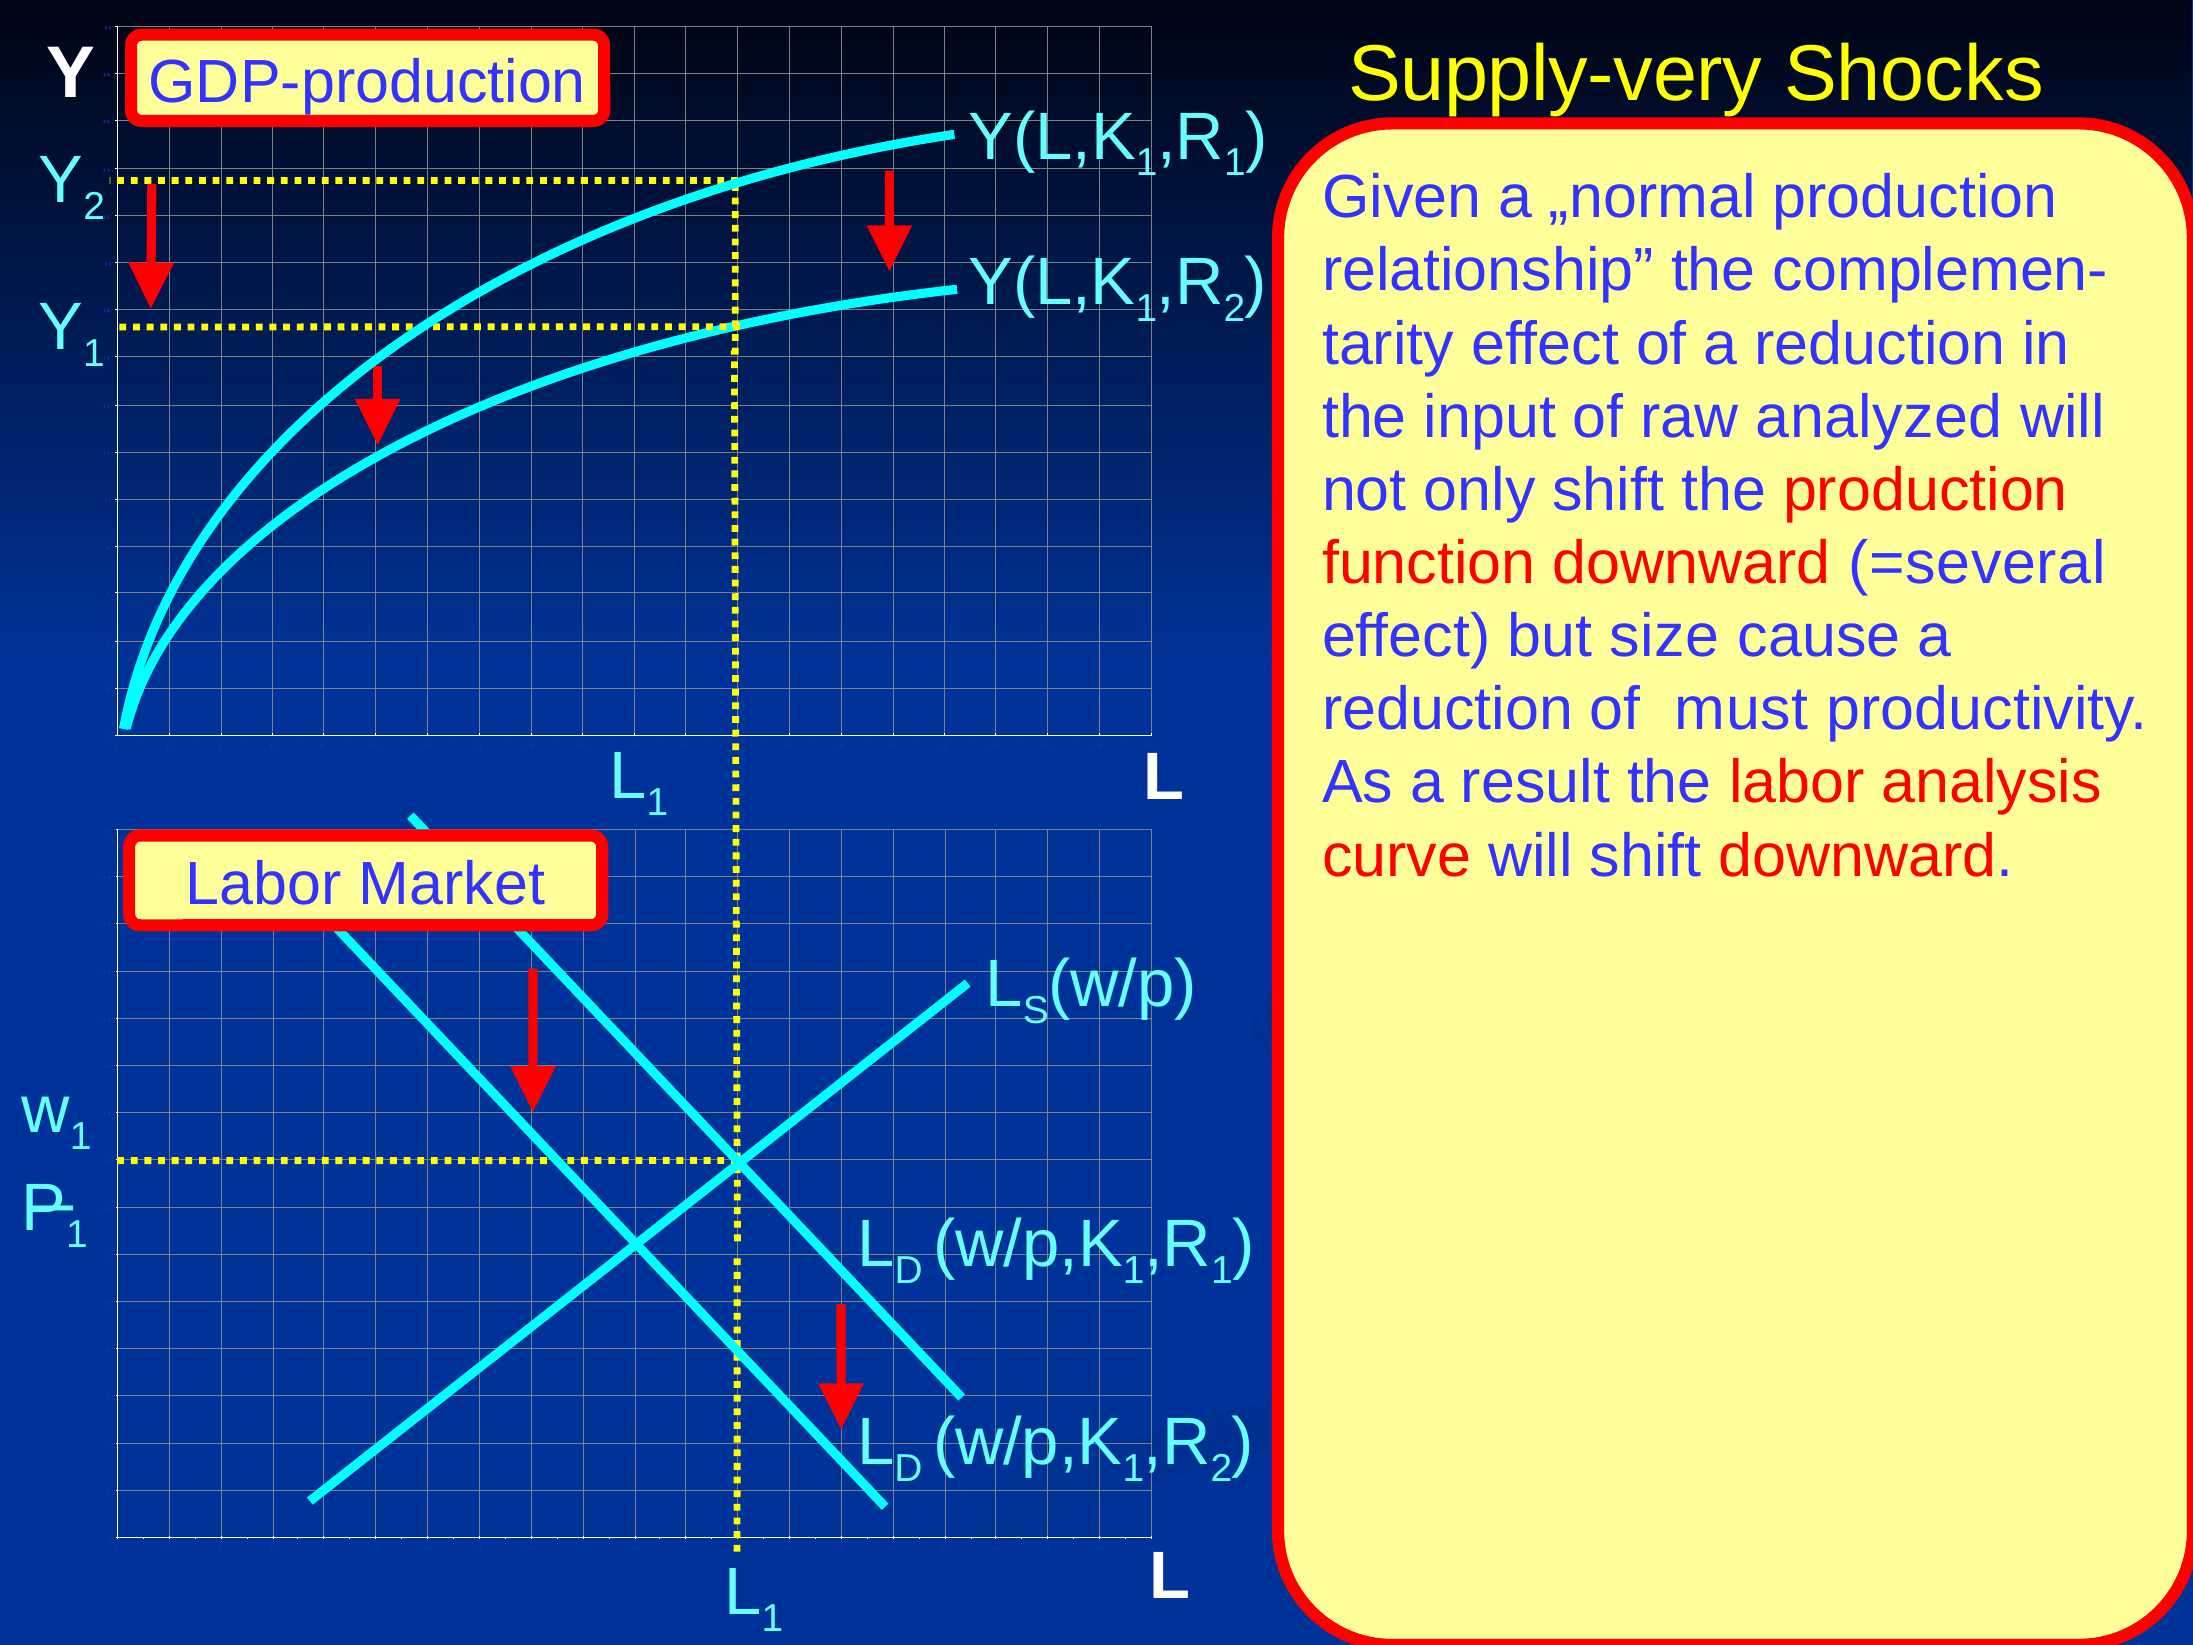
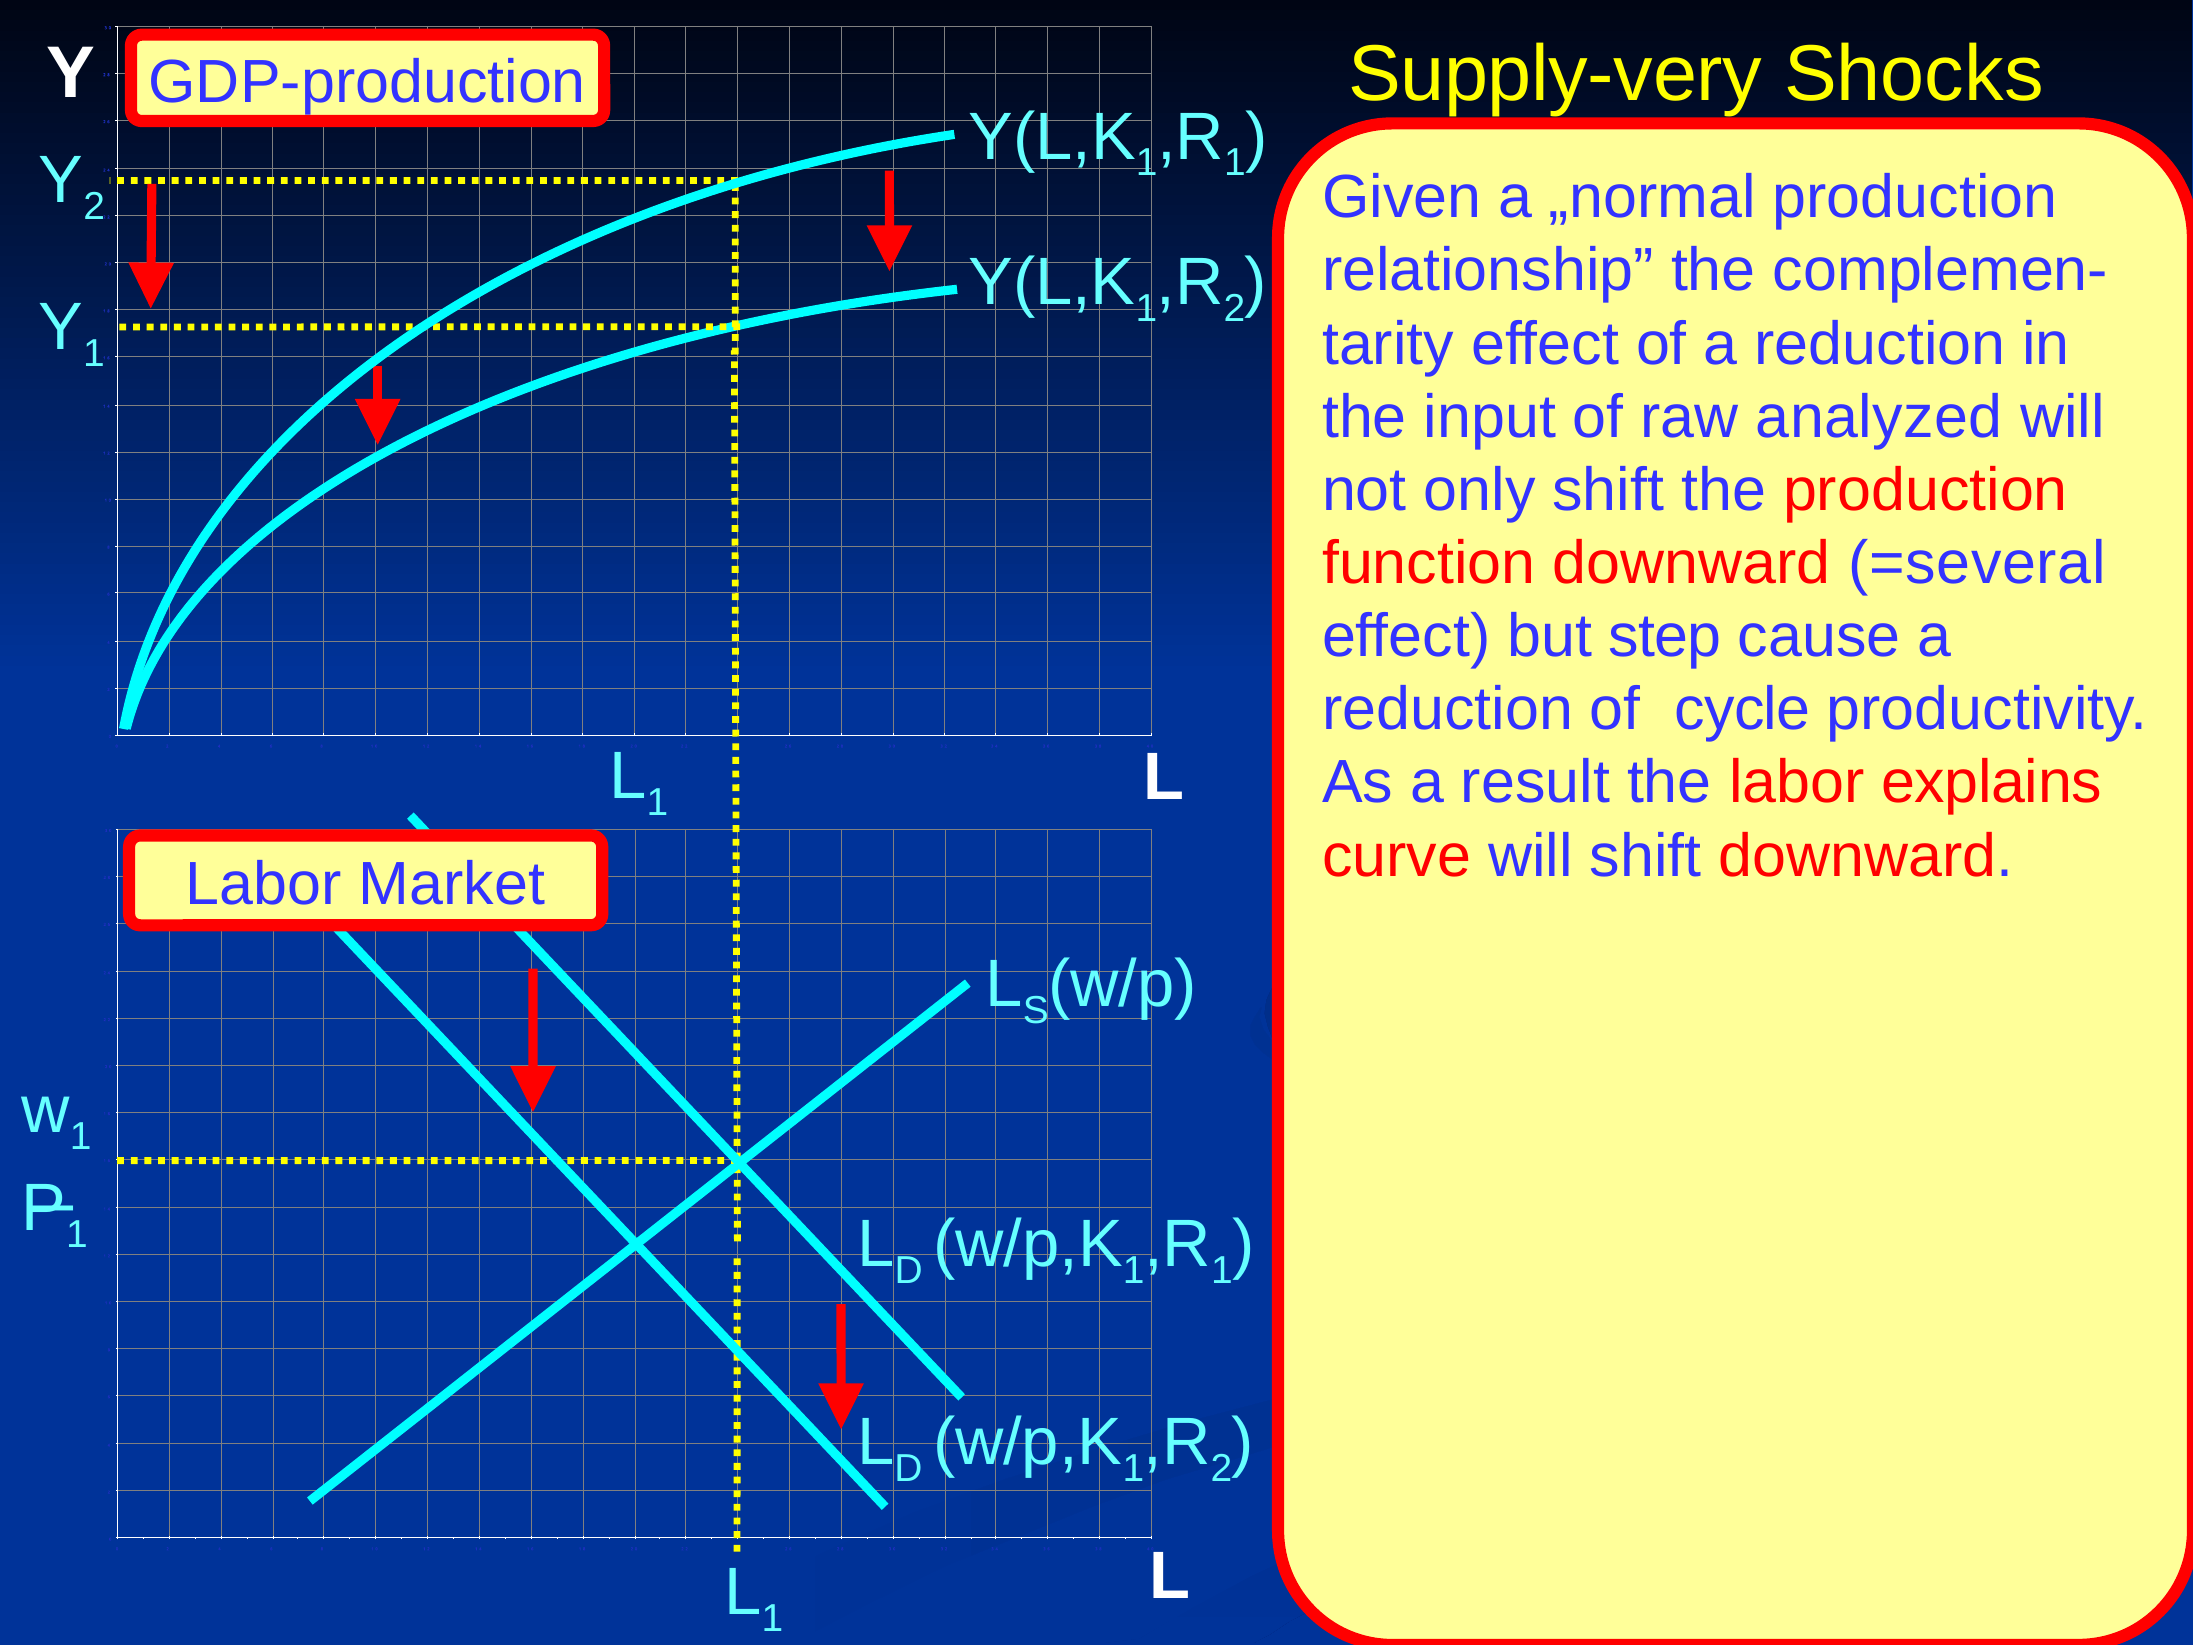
size: size -> step (1665, 636)
must: must -> cycle (1743, 710)
analysis: analysis -> explains (1992, 783)
